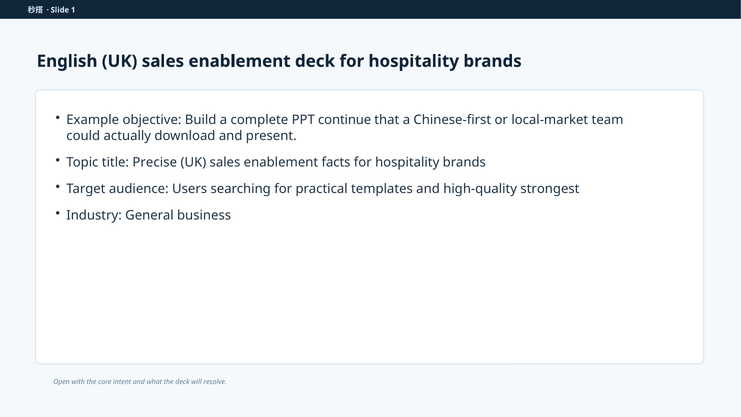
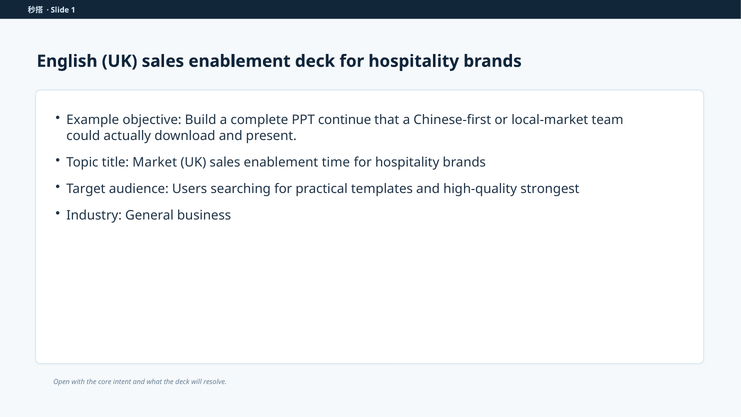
Precise: Precise -> Market (155, 162)
facts: facts -> time (336, 162)
